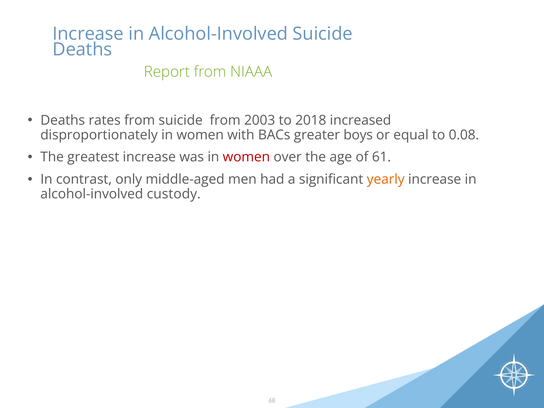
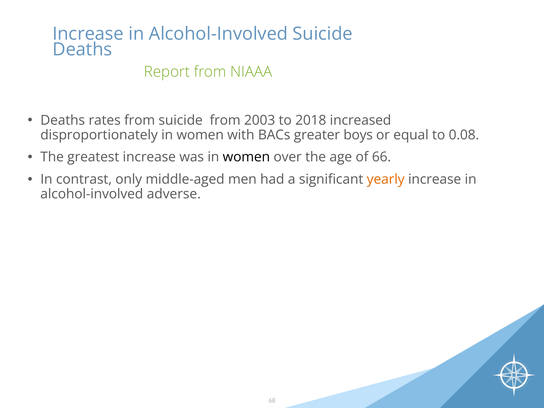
women colour: red -> black (246, 157)
61: 61 -> 66 (381, 157)
custody: custody -> adverse (174, 194)
